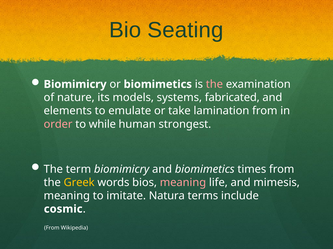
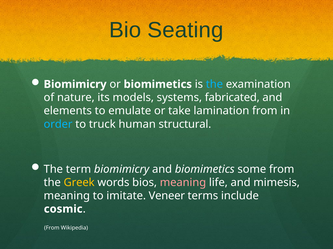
the colour: pink -> light blue (214, 85)
order colour: pink -> light blue (58, 124)
while: while -> truck (102, 124)
strongest: strongest -> structural (185, 124)
times: times -> some (252, 170)
Natura: Natura -> Veneer (167, 196)
